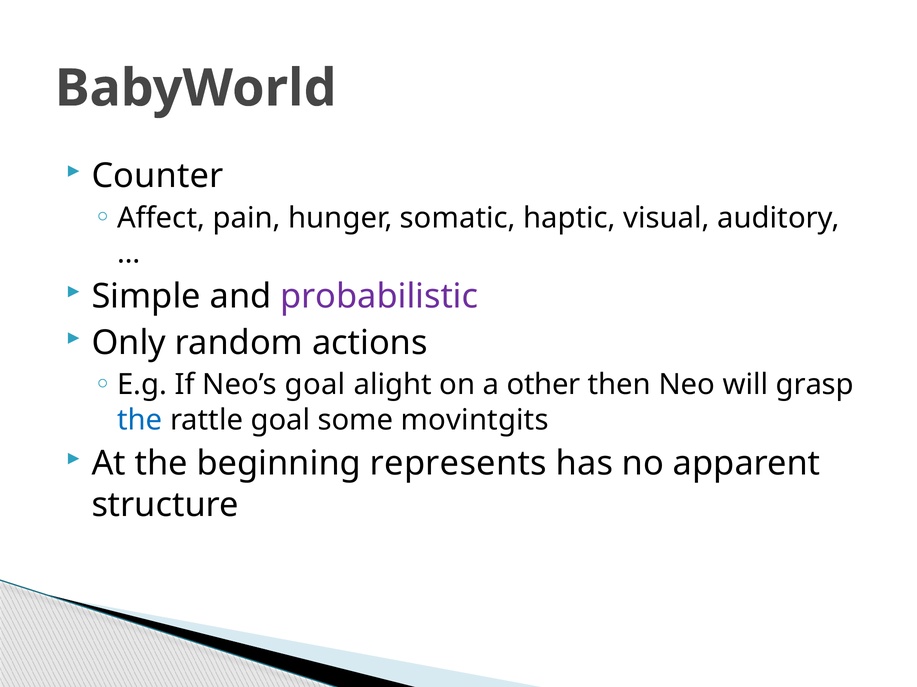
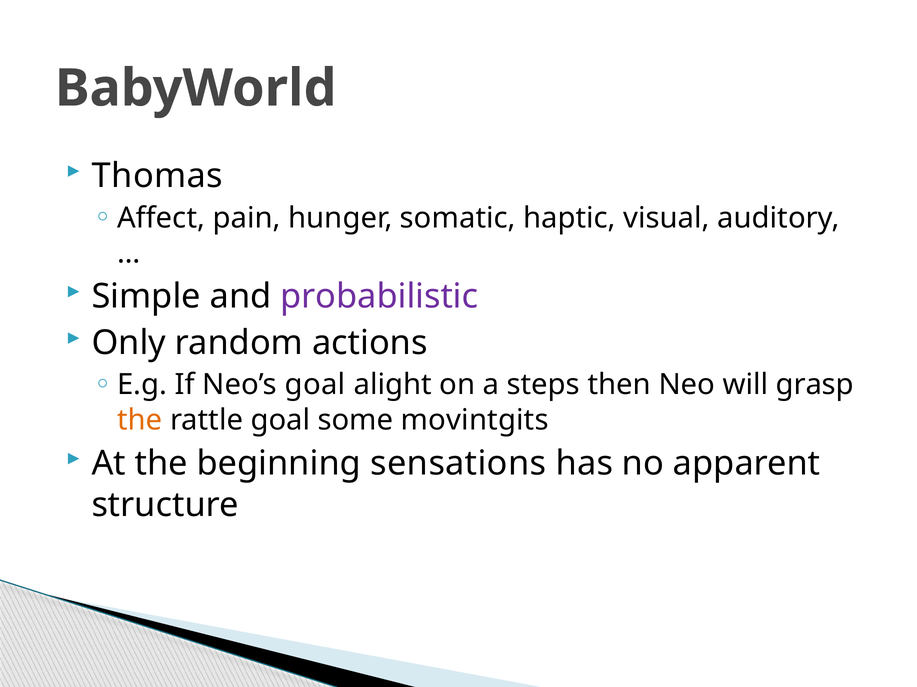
Counter: Counter -> Thomas (157, 176)
other: other -> steps (543, 385)
the colour: blue -> orange (140, 420)
represents: represents -> sensations (458, 464)
